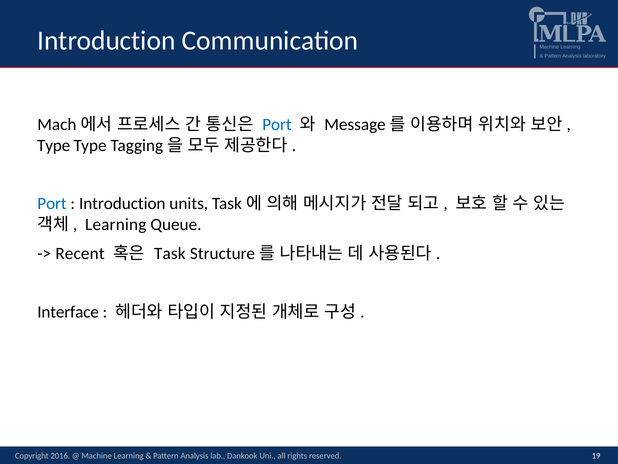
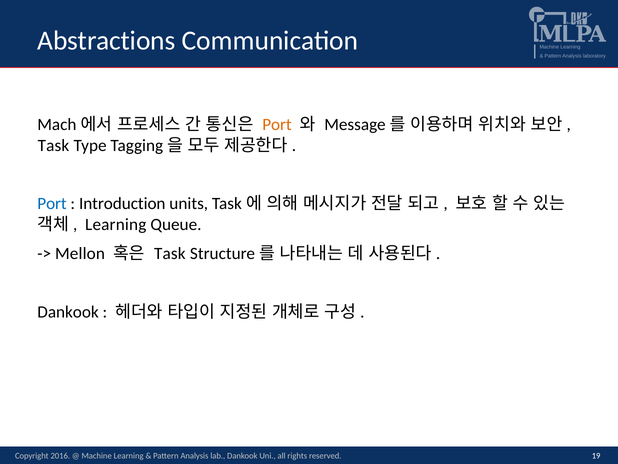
Introduction: Introduction -> Abstractions (106, 40)
Port colour: blue -> orange (277, 125)
Type: Type -> Task (53, 145)
Recent: Recent -> Mellon (80, 253)
Interface: Interface -> Dankook (68, 312)
